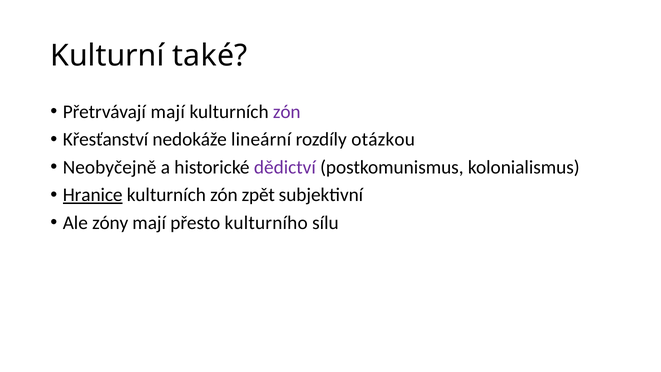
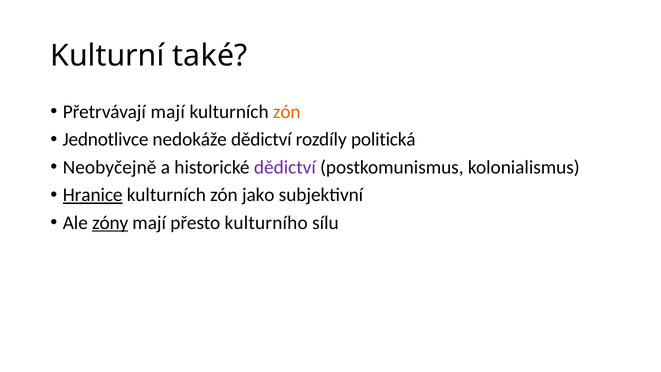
zón colour: purple -> orange (287, 112)
Křesťanství: Křesťanství -> Jednotlivce (106, 139)
nedokáže lineární: lineární -> dědictví (261, 139)
otázkou: otázkou -> politická (383, 139)
zpět: zpět -> jako (258, 195)
zóny underline: none -> present (110, 223)
